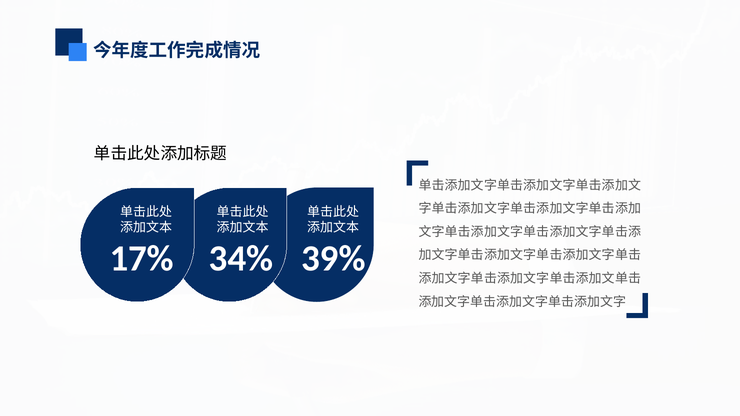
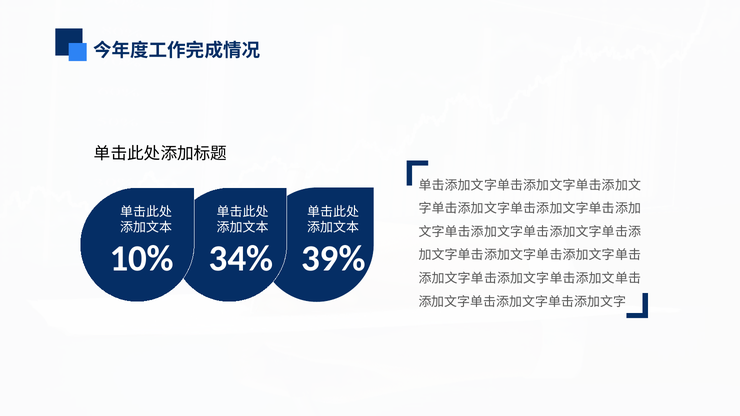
17%: 17% -> 10% (142, 259)
